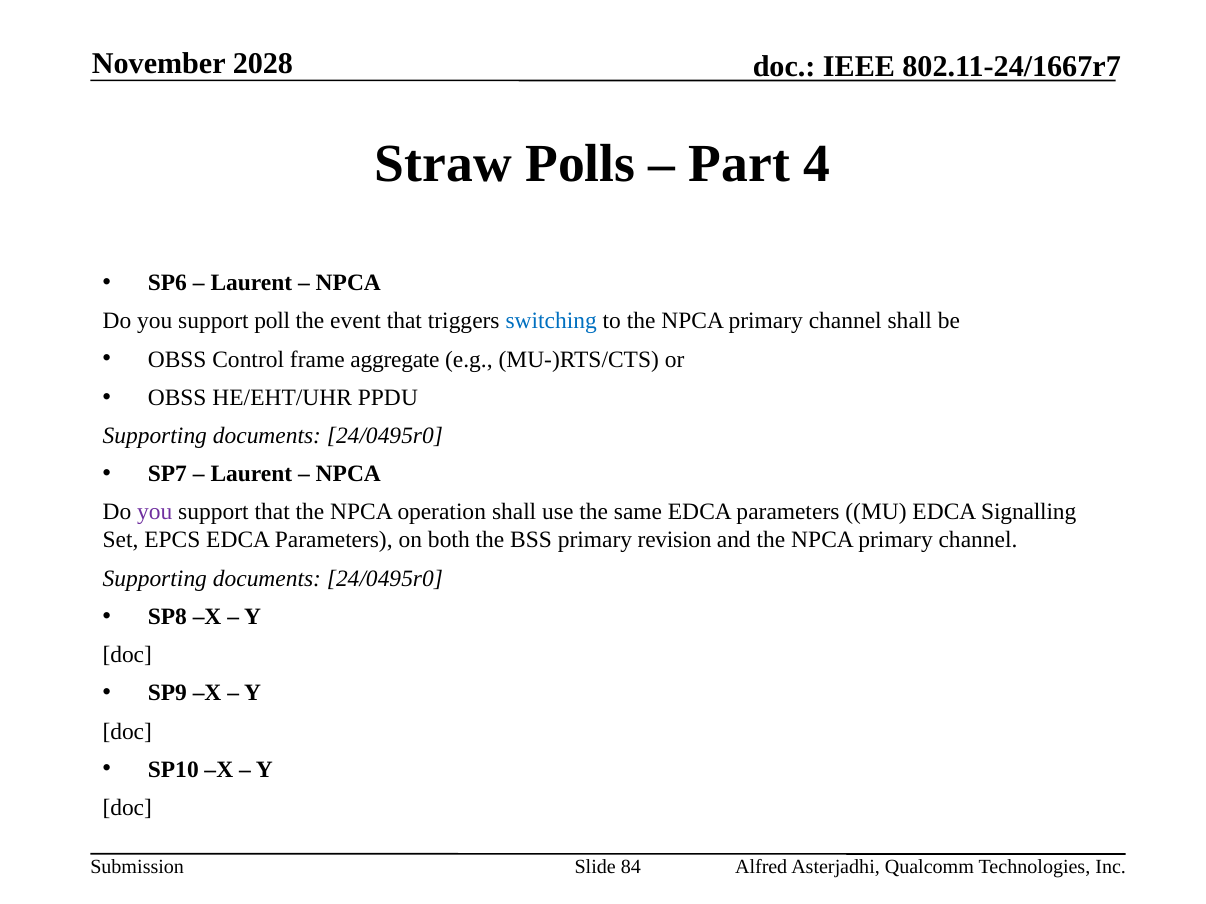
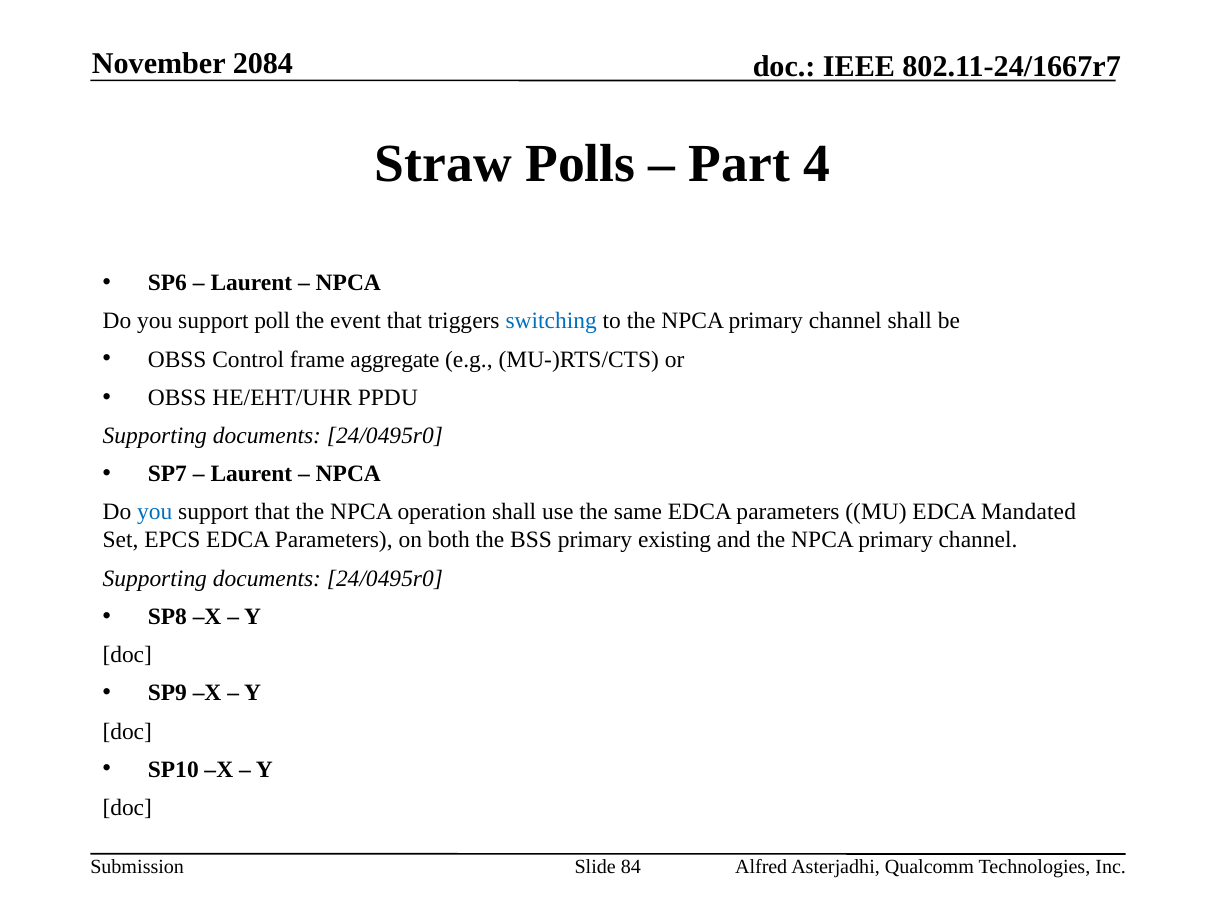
2028: 2028 -> 2084 (263, 64)
you colour: purple -> blue (155, 512)
Signalling: Signalling -> Mandated (1029, 512)
revision: revision -> existing (675, 541)
